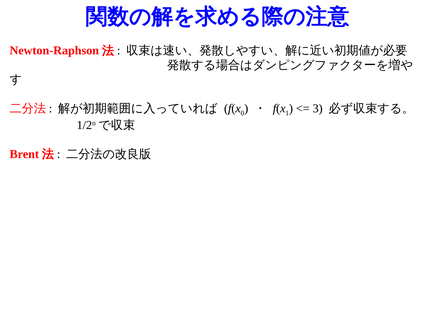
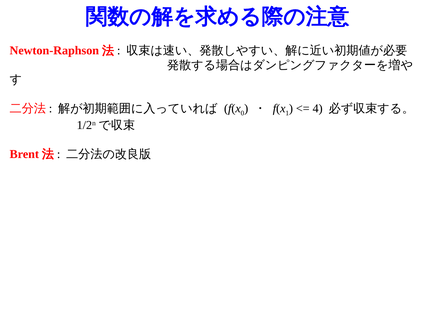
3: 3 -> 4 (318, 109)
